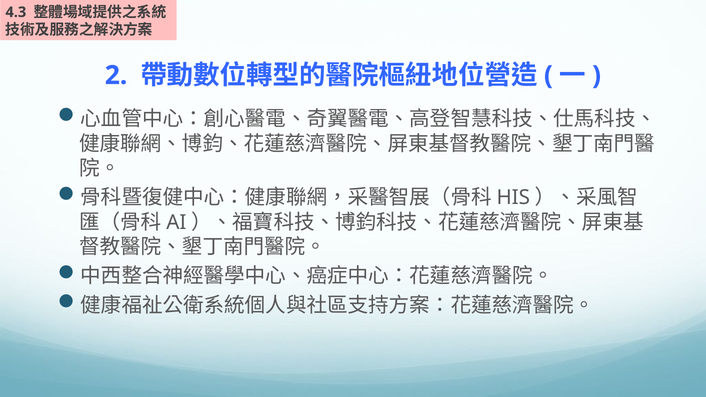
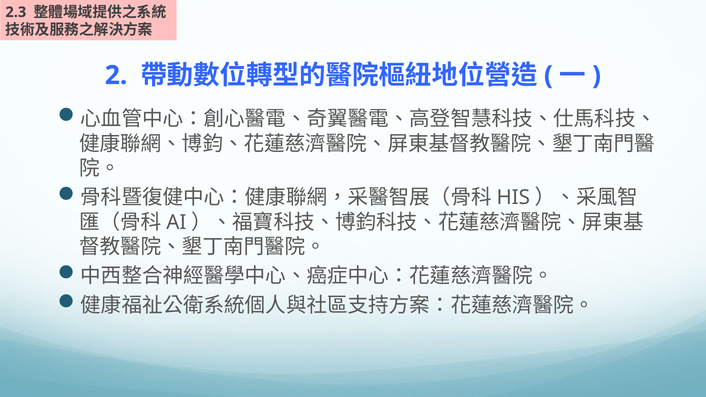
4.3: 4.3 -> 2.3 (16, 12)
